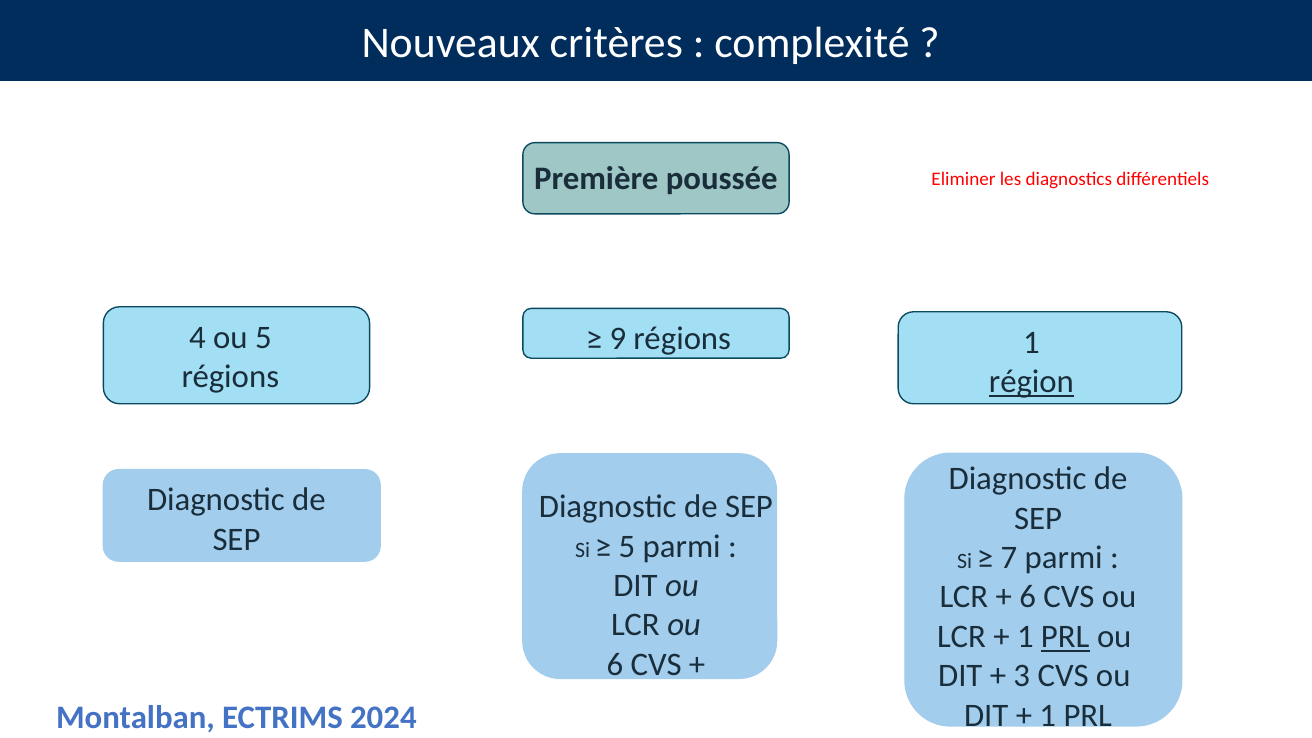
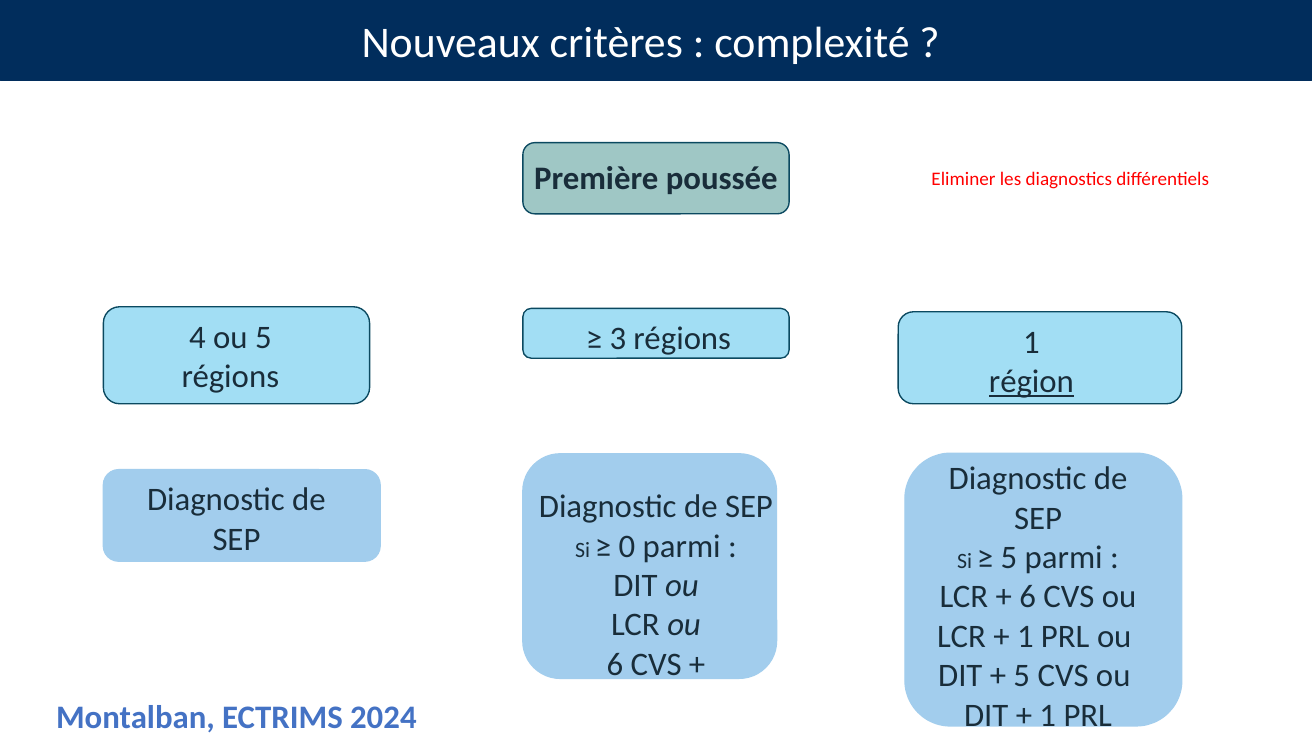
9: 9 -> 3 (618, 339)
5: 5 -> 0 (627, 546)
7: 7 -> 5 (1009, 558)
PRL underline: present -> none (1065, 637)
3: 3 -> 5 (1022, 676)
